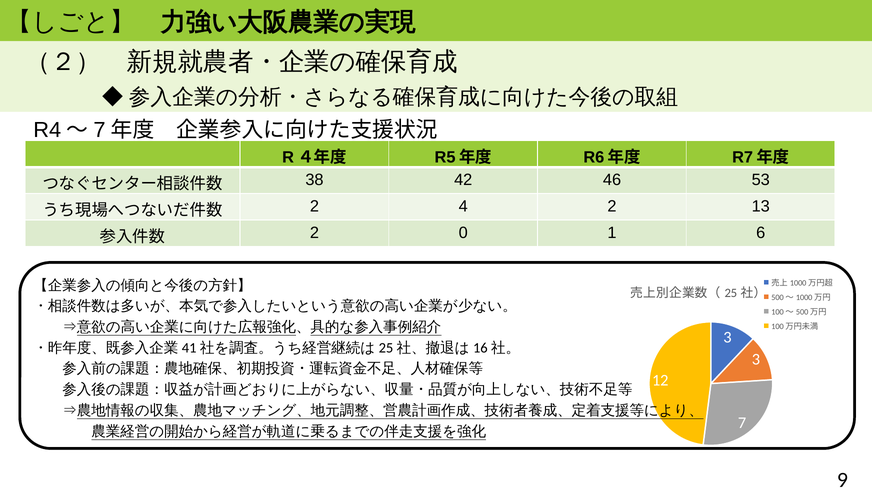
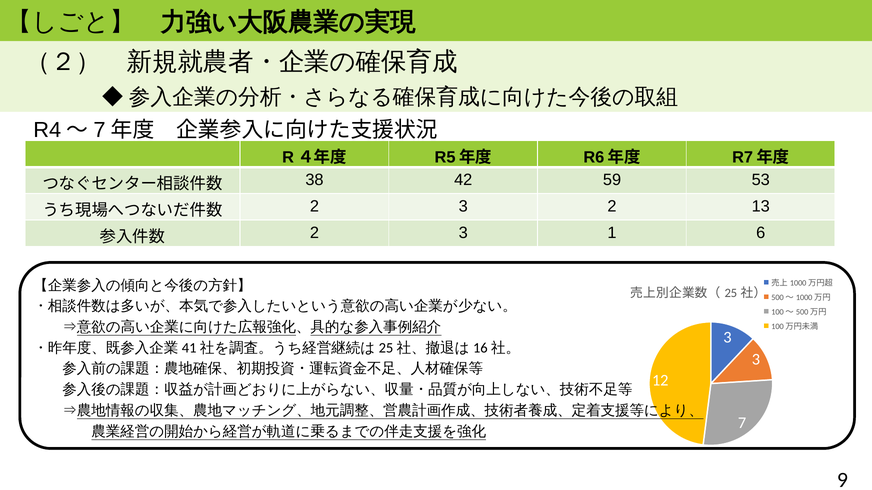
46: 46 -> 59 (612, 180)
4: 4 -> 3 (463, 207)
0: 0 -> 3 (463, 233)
